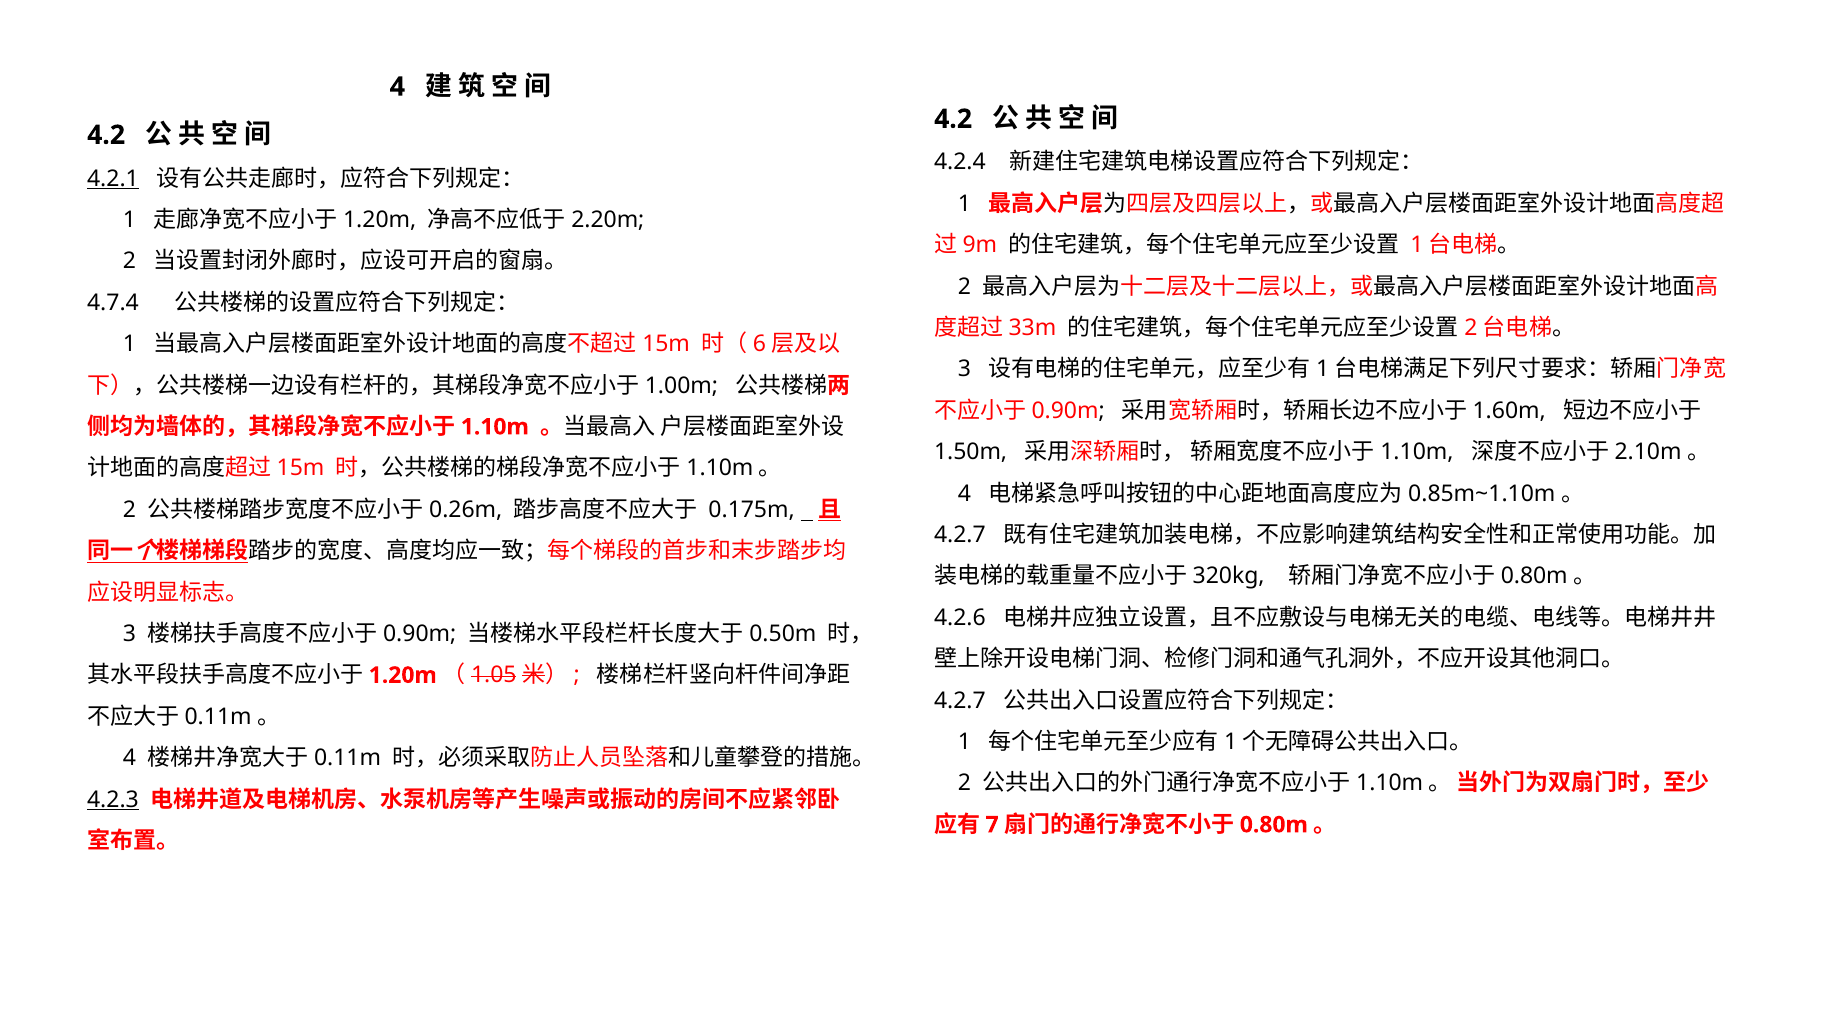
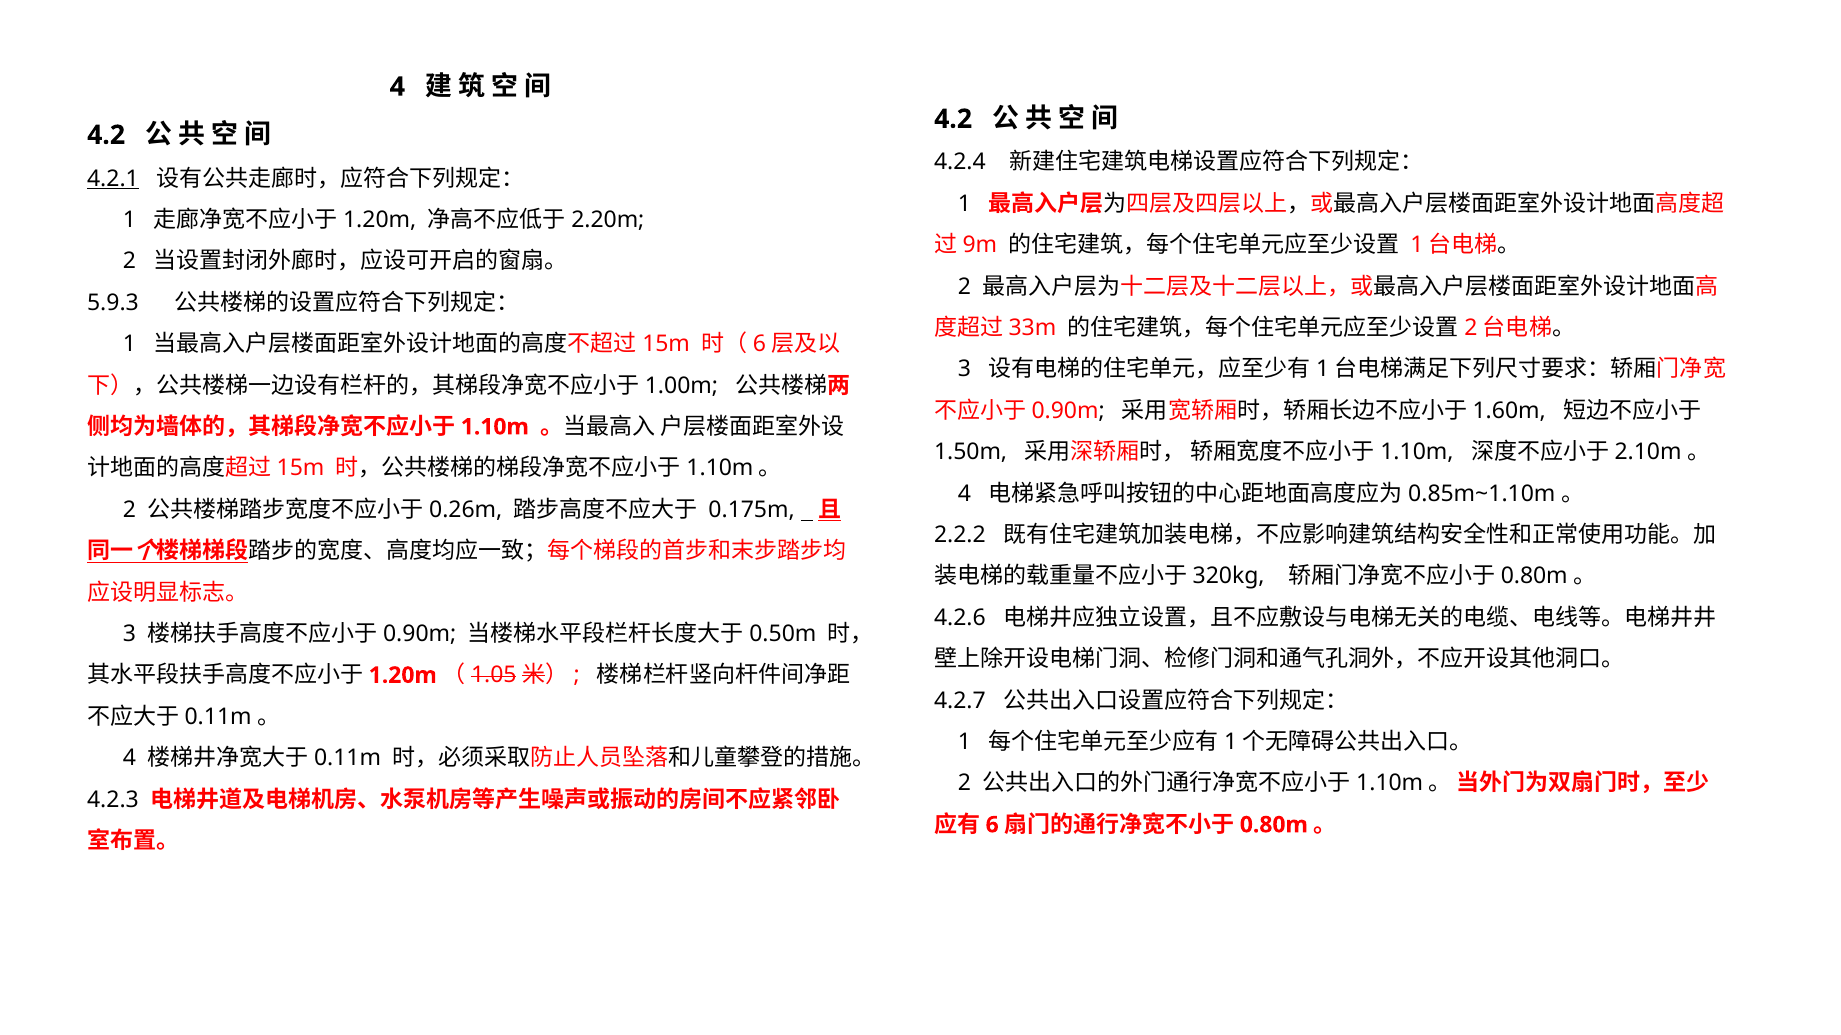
4.7.4: 4.7.4 -> 5.9.3 (113, 303)
4.2.7: 4.2.7 -> 2.2.2 (960, 535)
4.2.3 underline: present -> none (113, 800)
7: 7 -> 6 (992, 825)
